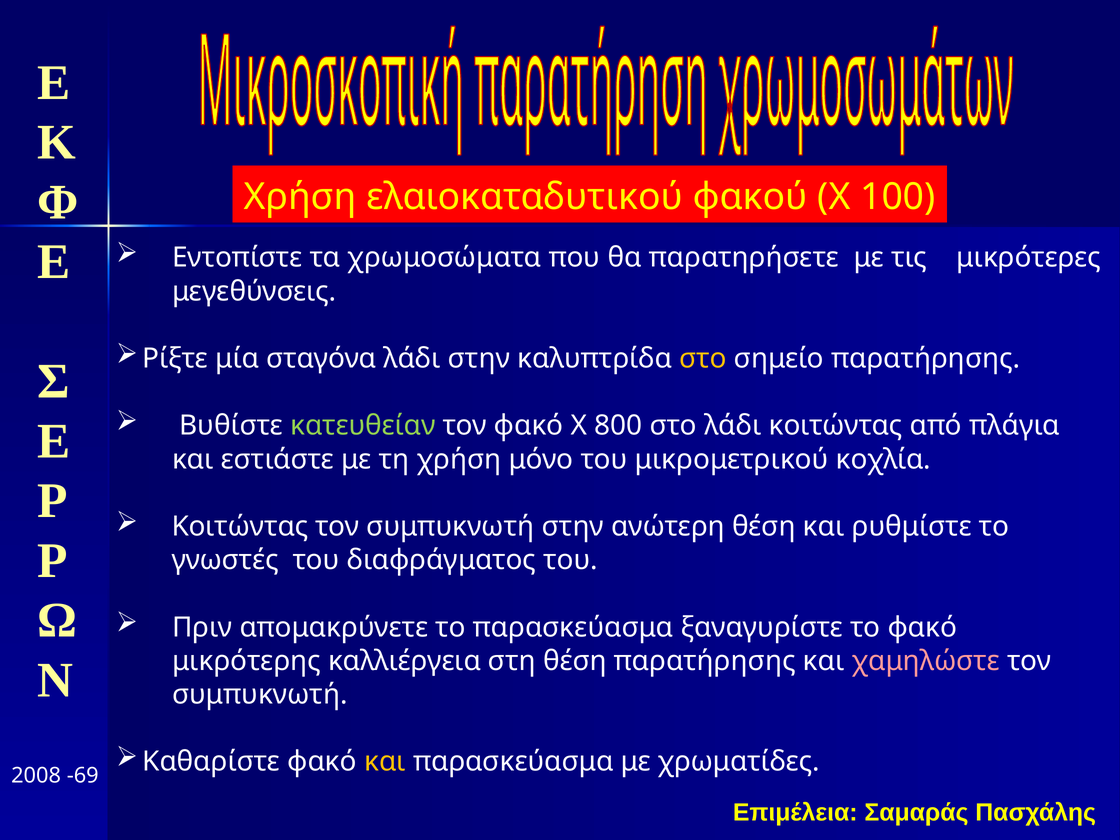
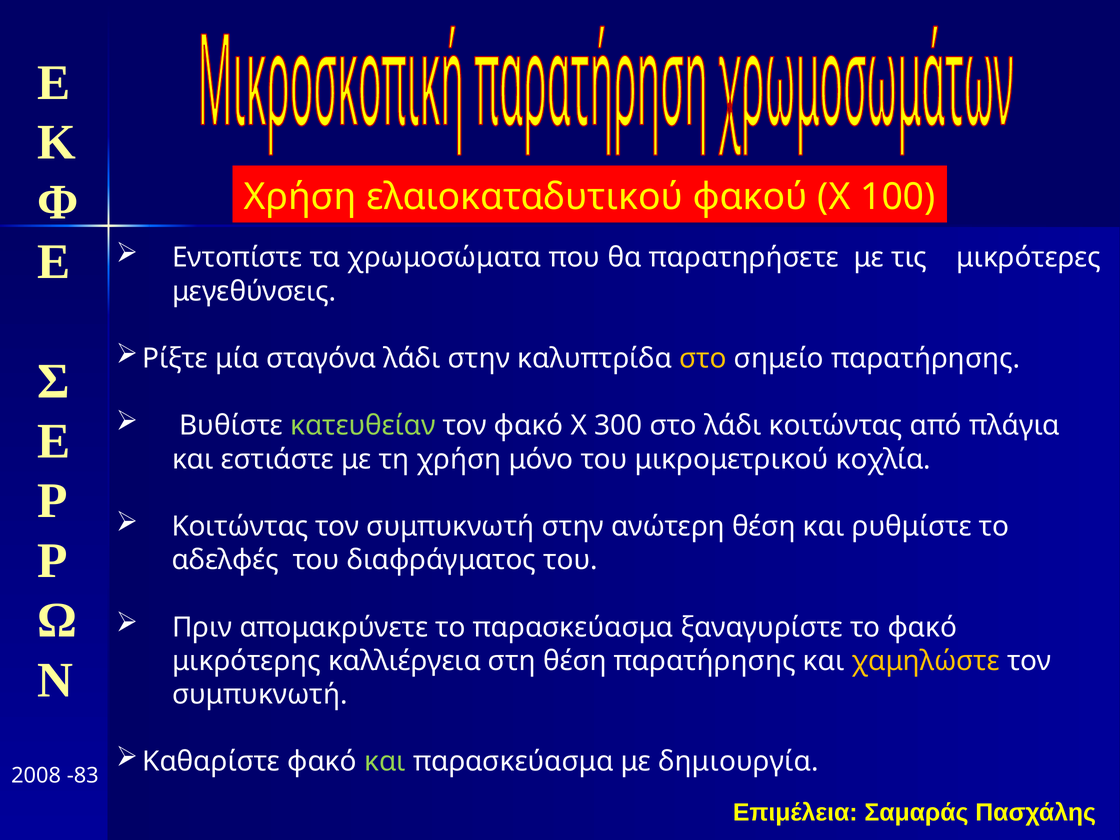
800: 800 -> 300 (618, 426)
γνωστές: γνωστές -> αδελφές (225, 560)
χαμηλώστε colour: pink -> yellow (926, 661)
και colour: yellow -> light green (385, 762)
χρωματίδες: χρωματίδες -> δημιουργία (739, 762)
-69: -69 -> -83 (83, 775)
